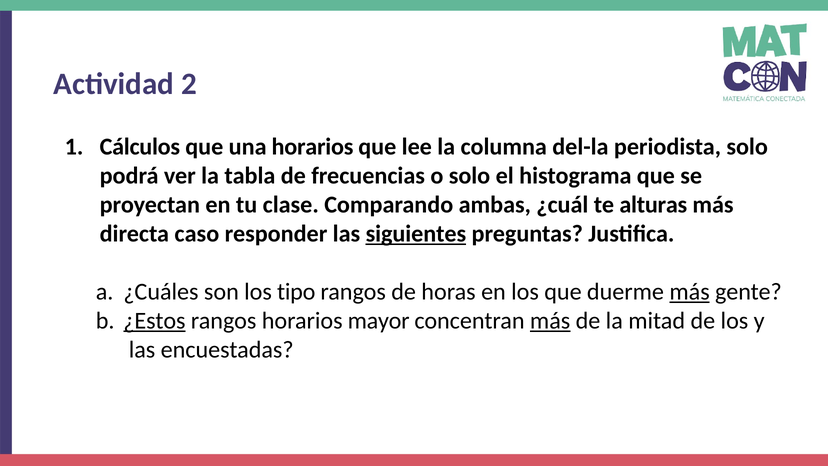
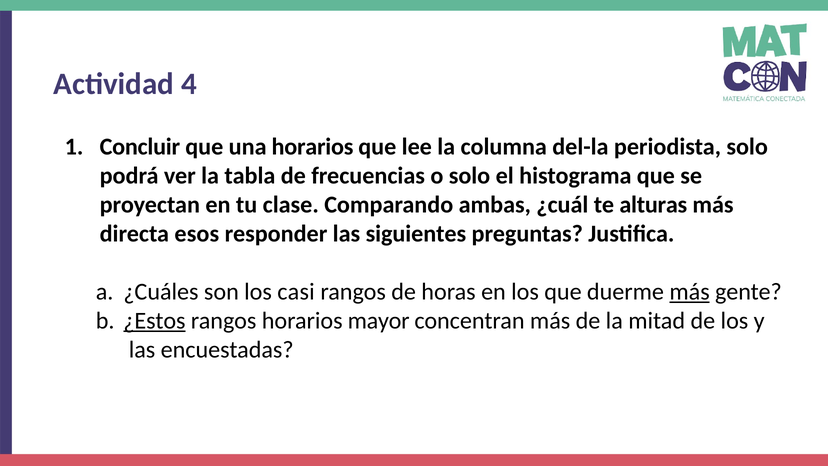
2: 2 -> 4 (189, 84)
Cálculos: Cálculos -> Concluir (140, 147)
caso: caso -> esos (197, 234)
siguientes underline: present -> none (416, 234)
tipo: tipo -> casi (296, 292)
más underline: present -> none (550, 321)
